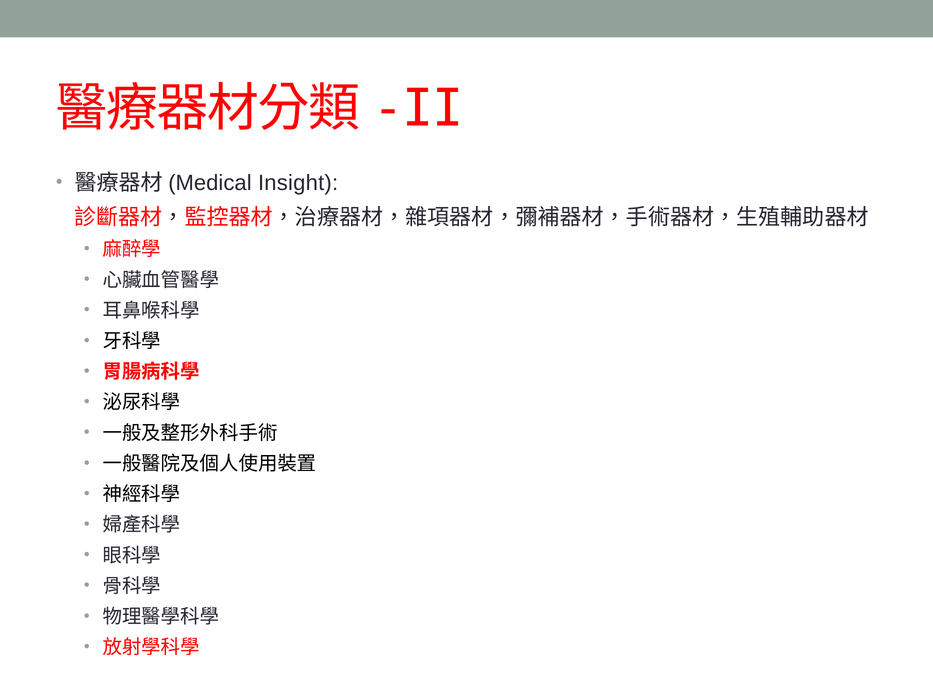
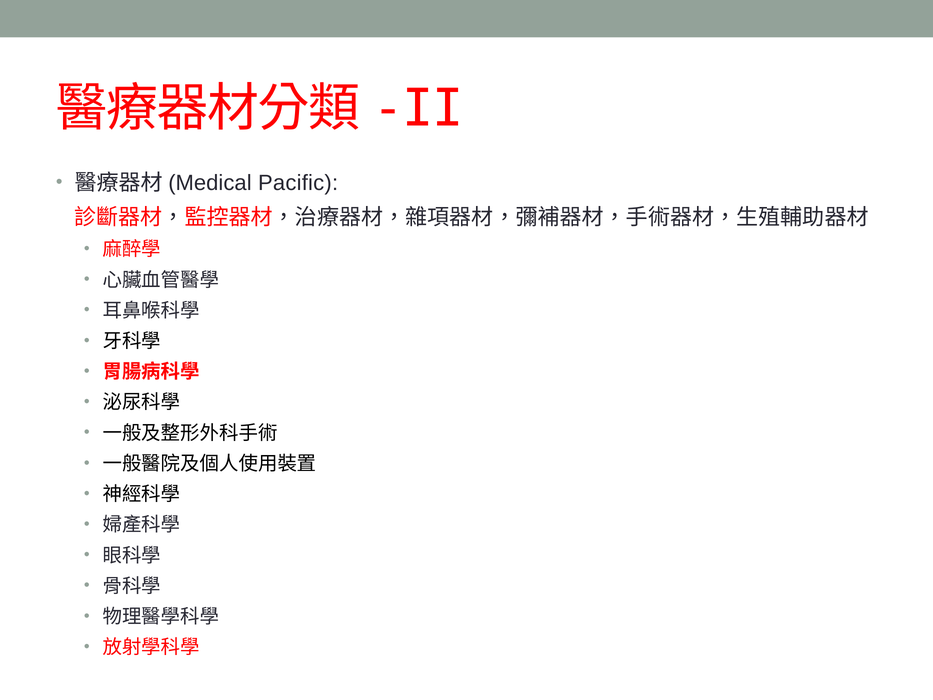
Insight: Insight -> Pacific (298, 183)
